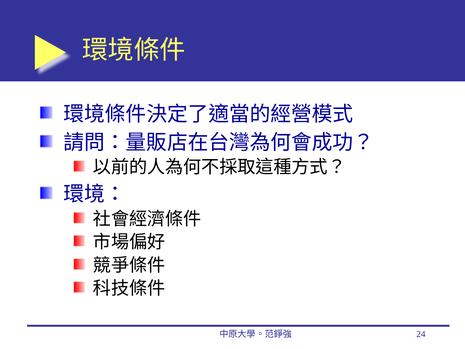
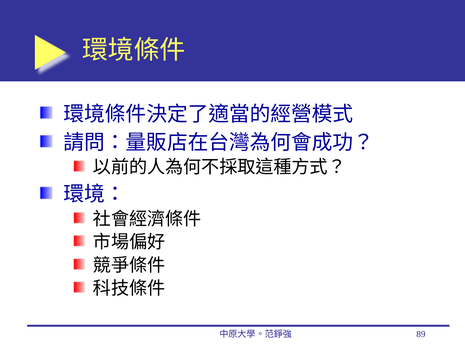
24: 24 -> 89 (421, 334)
